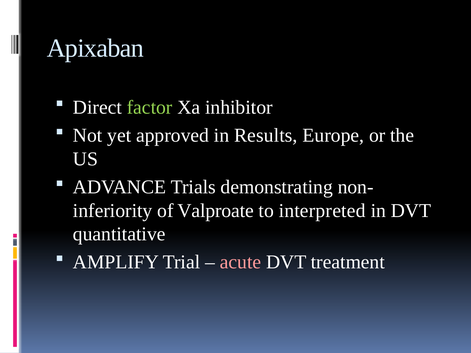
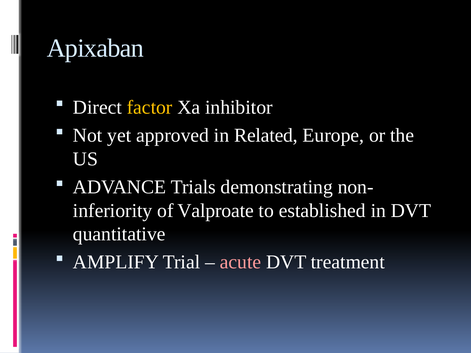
factor colour: light green -> yellow (150, 107)
Results: Results -> Related (266, 135)
interpreted: interpreted -> established (322, 211)
